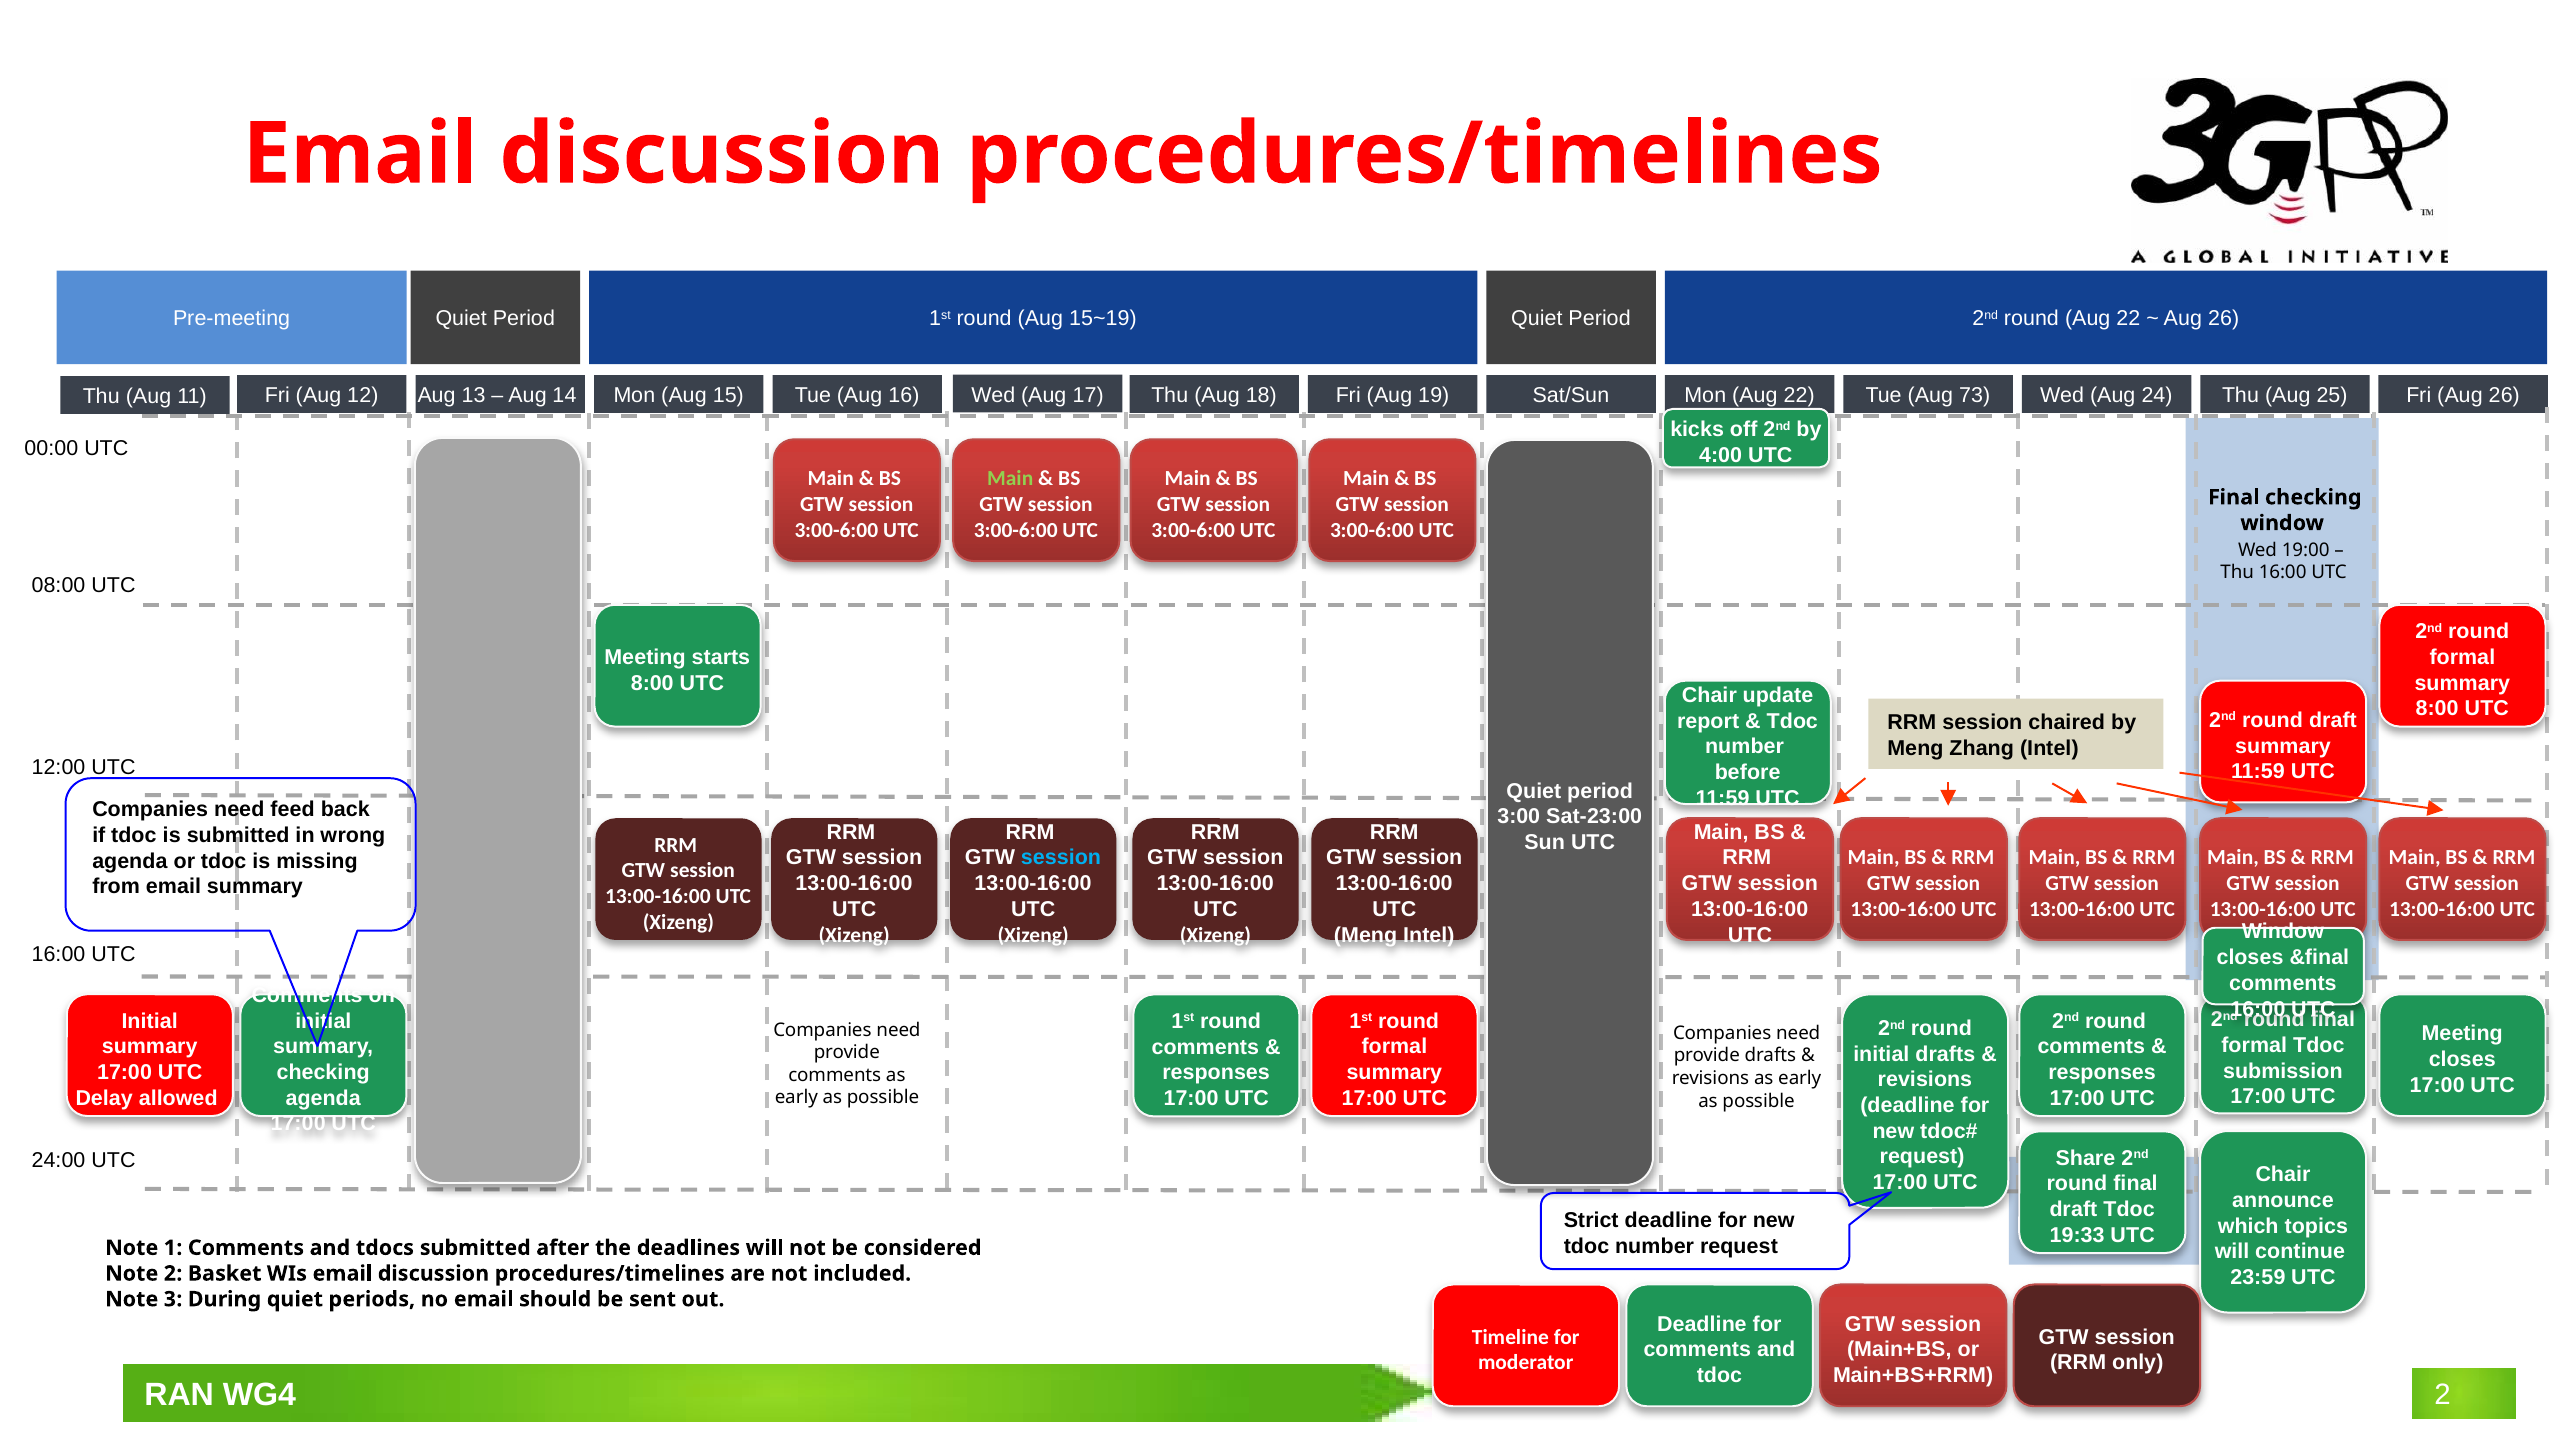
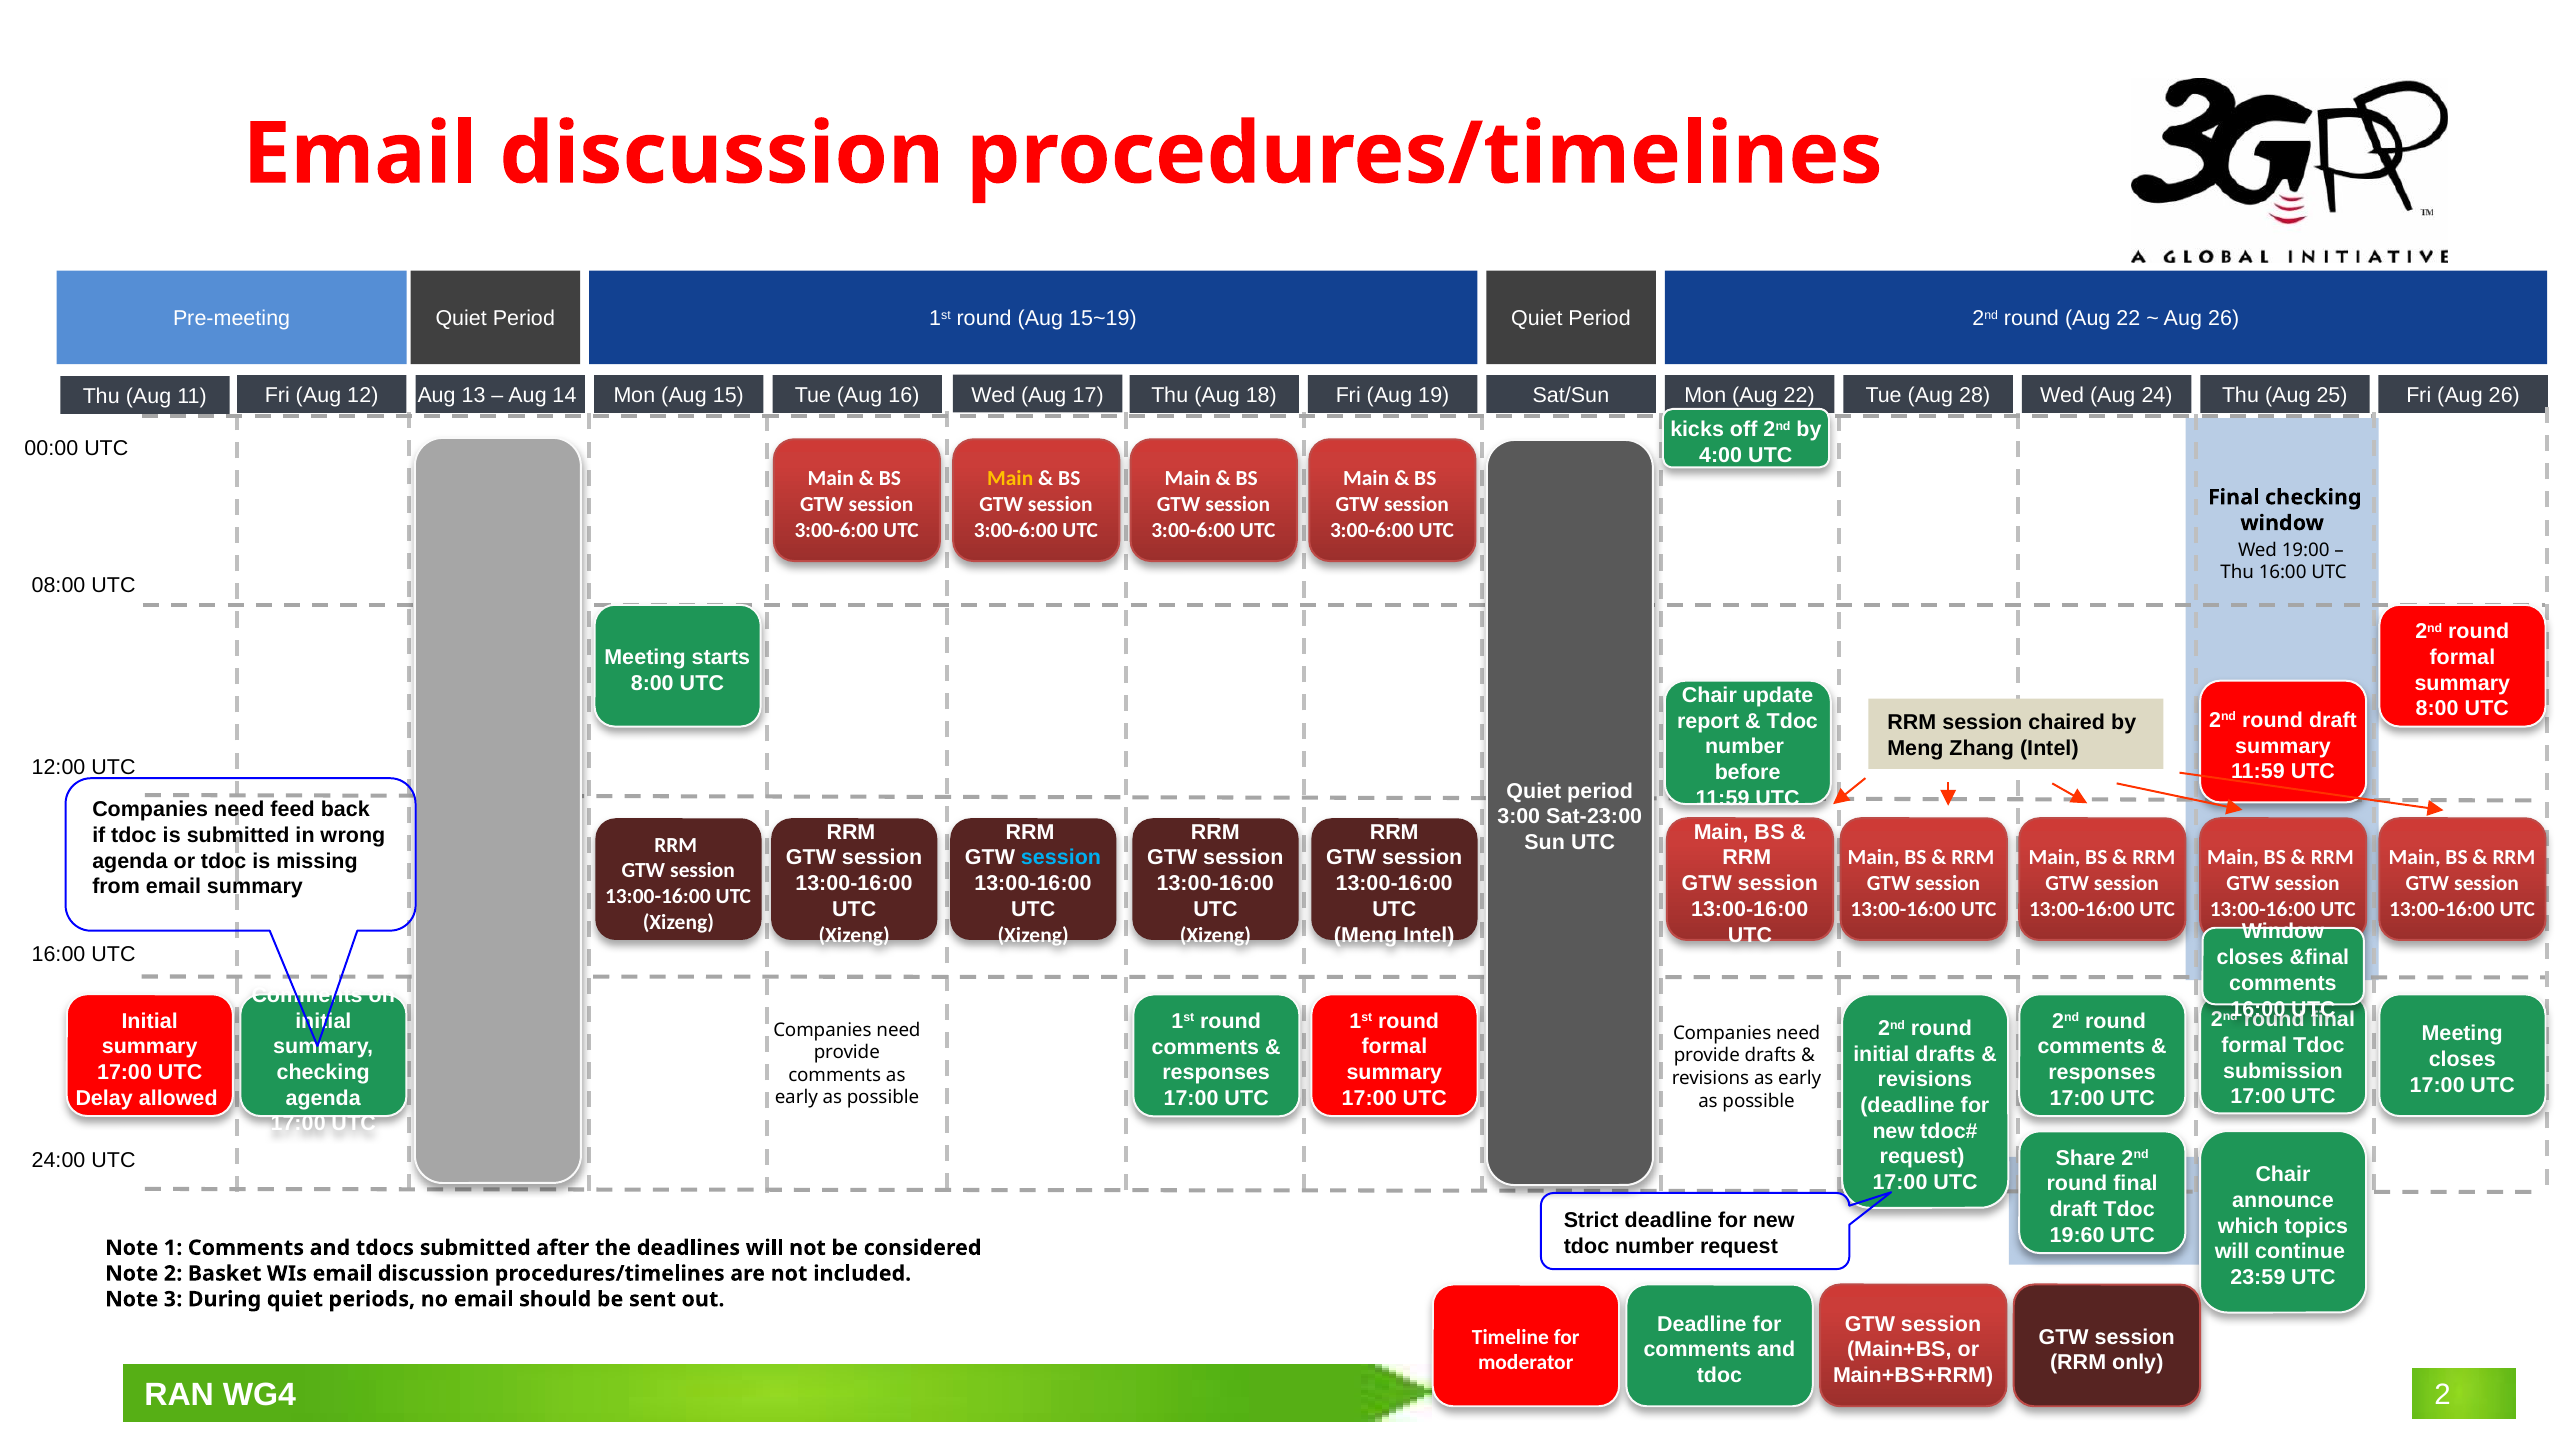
73: 73 -> 28 (1975, 395)
Main colour: light green -> yellow (1010, 479)
19:33: 19:33 -> 19:60 (2077, 1235)
